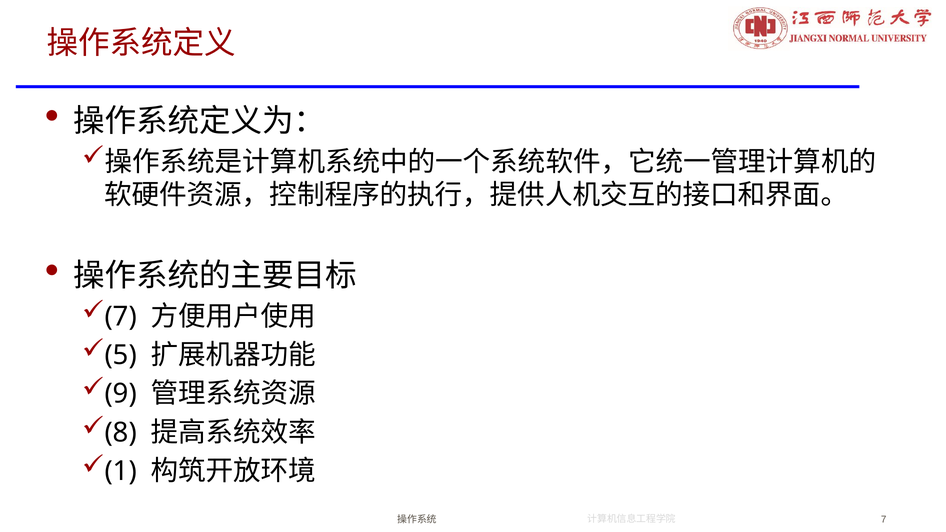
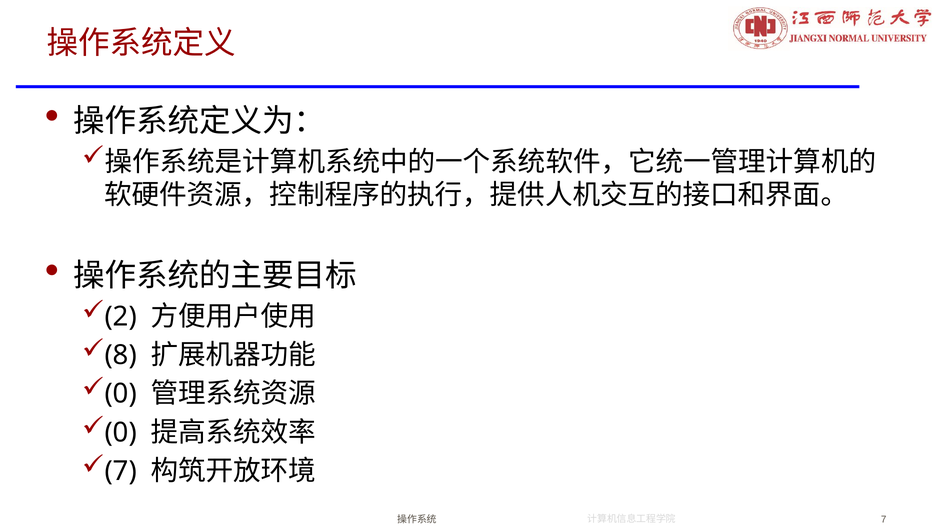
7: 7 -> 2 (121, 317)
5: 5 -> 8 (121, 355)
9: 9 -> 0 (121, 394)
8: 8 -> 0 (121, 433)
1: 1 -> 7 (121, 471)
